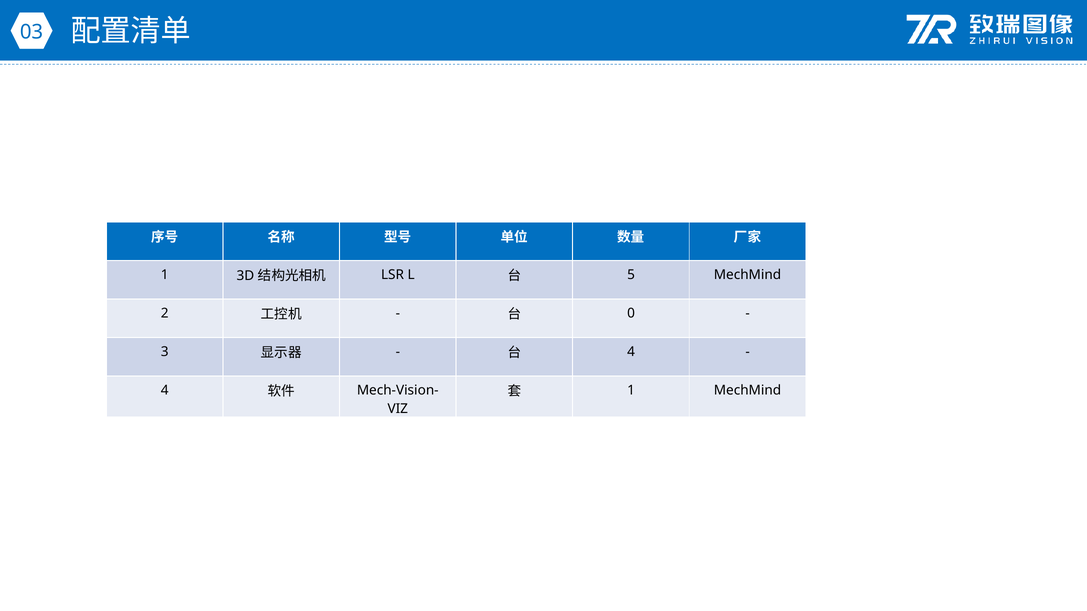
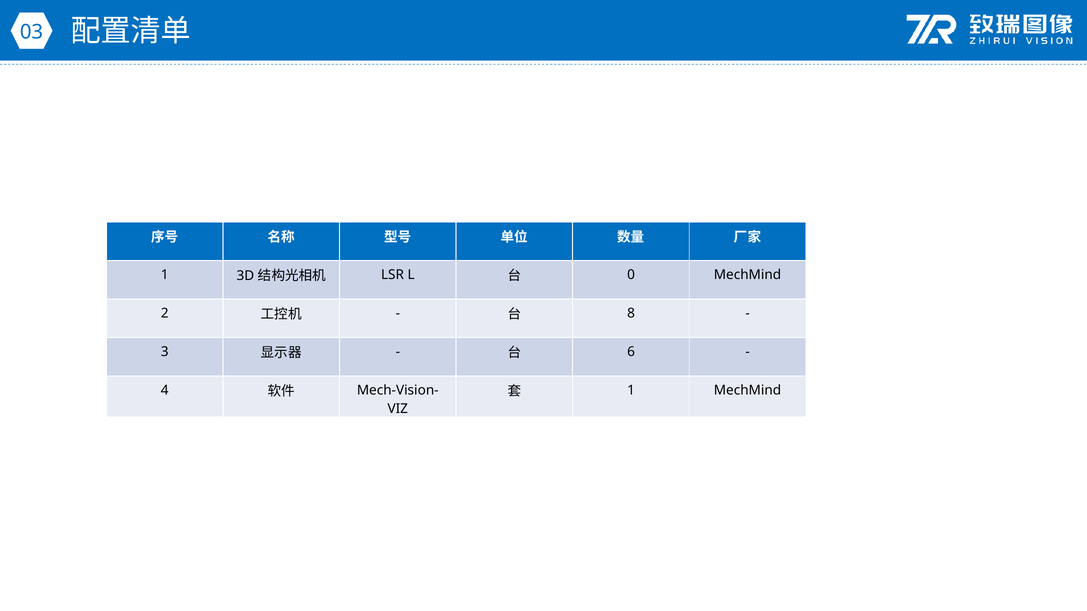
5: 5 -> 0 (631, 275)
0: 0 -> 8 (631, 313)
4: 4 -> 6 (631, 352)
